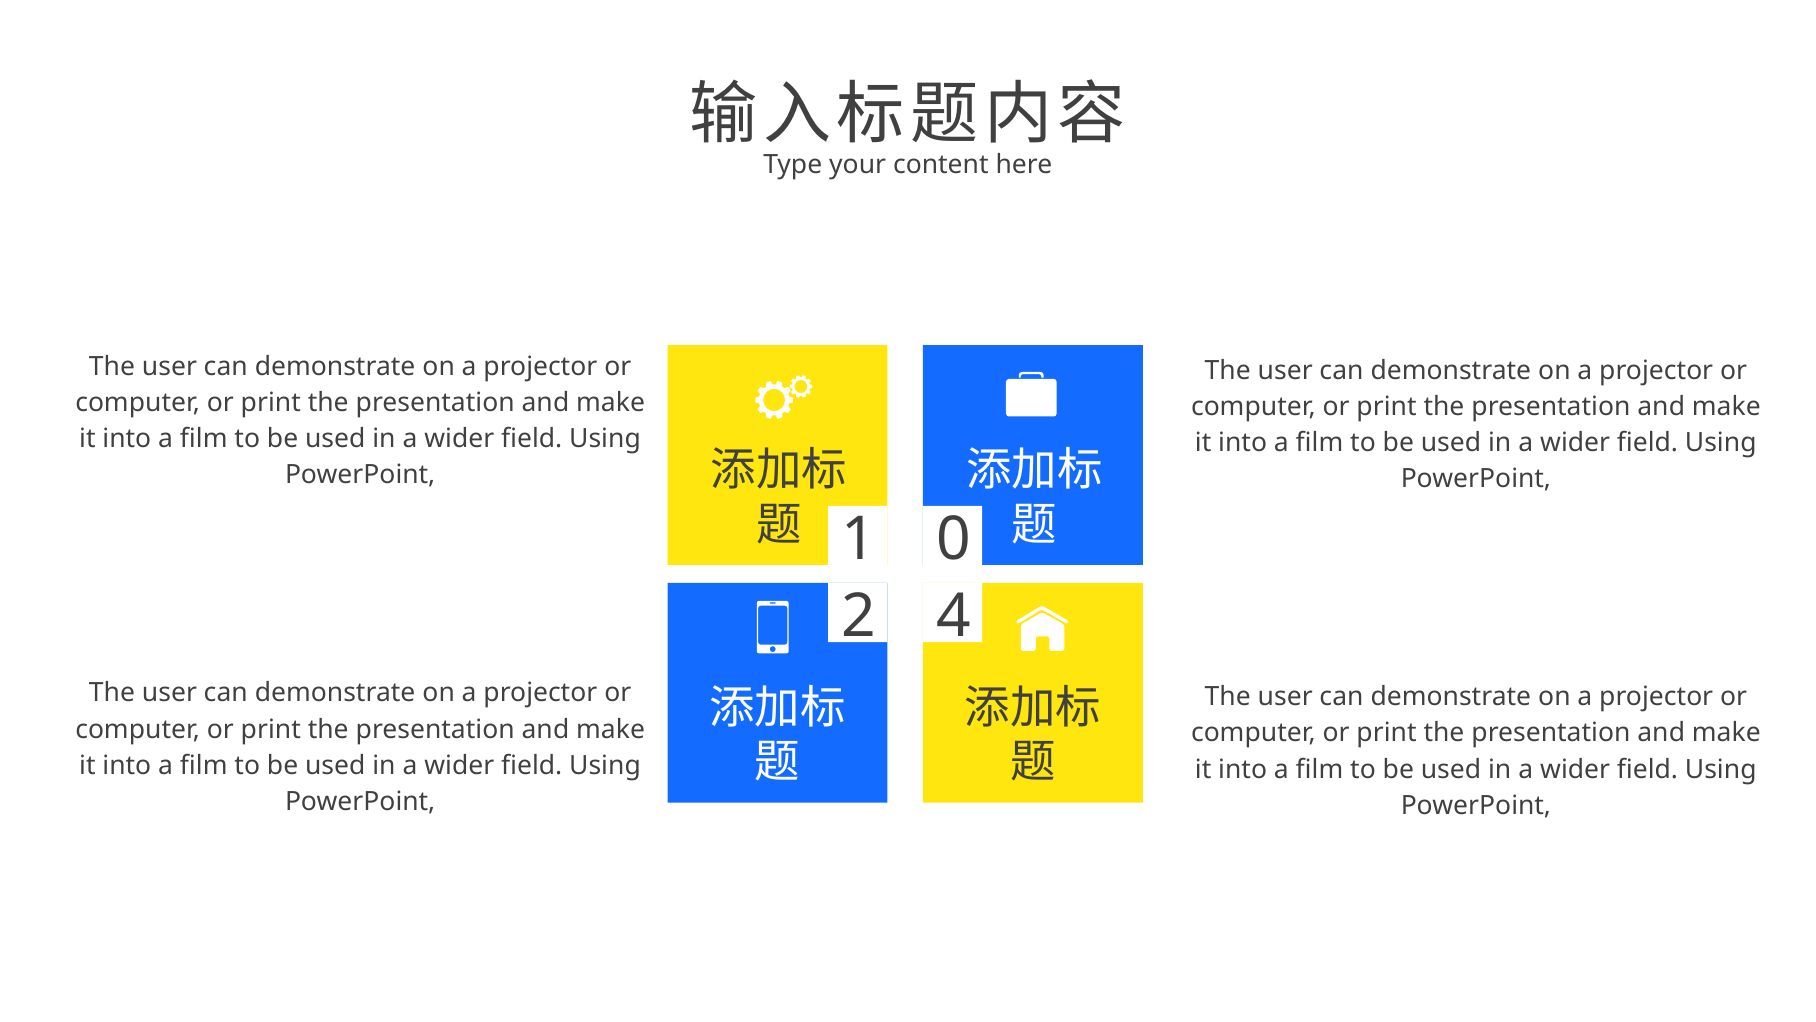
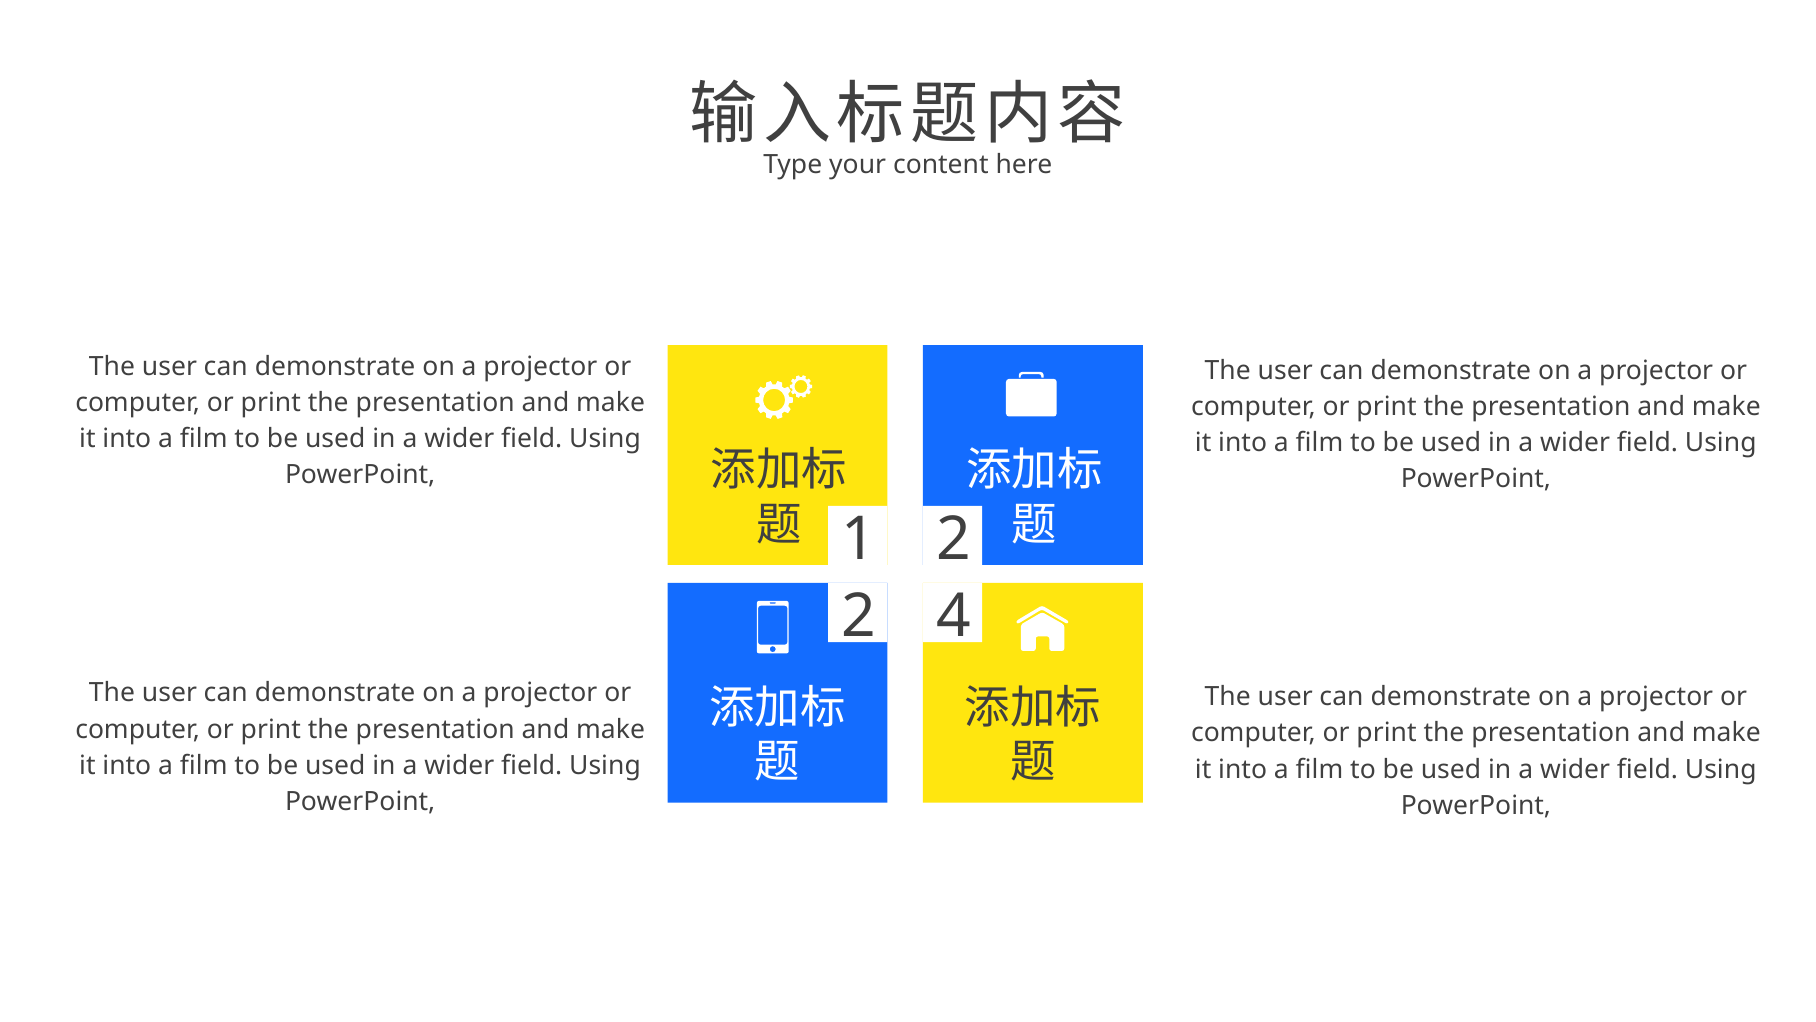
0: 0 -> 2 (954, 539)
